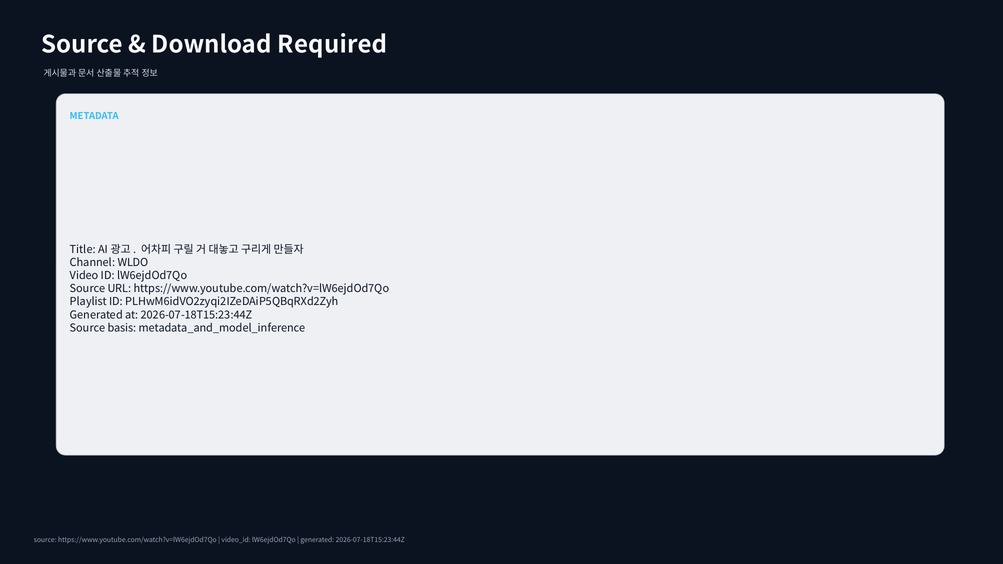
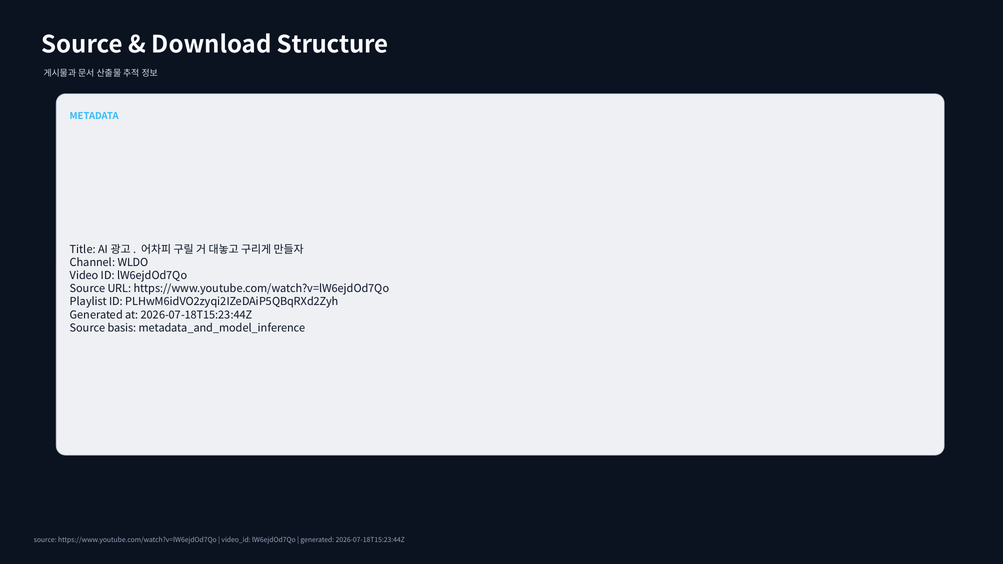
Required: Required -> Structure (333, 45)
